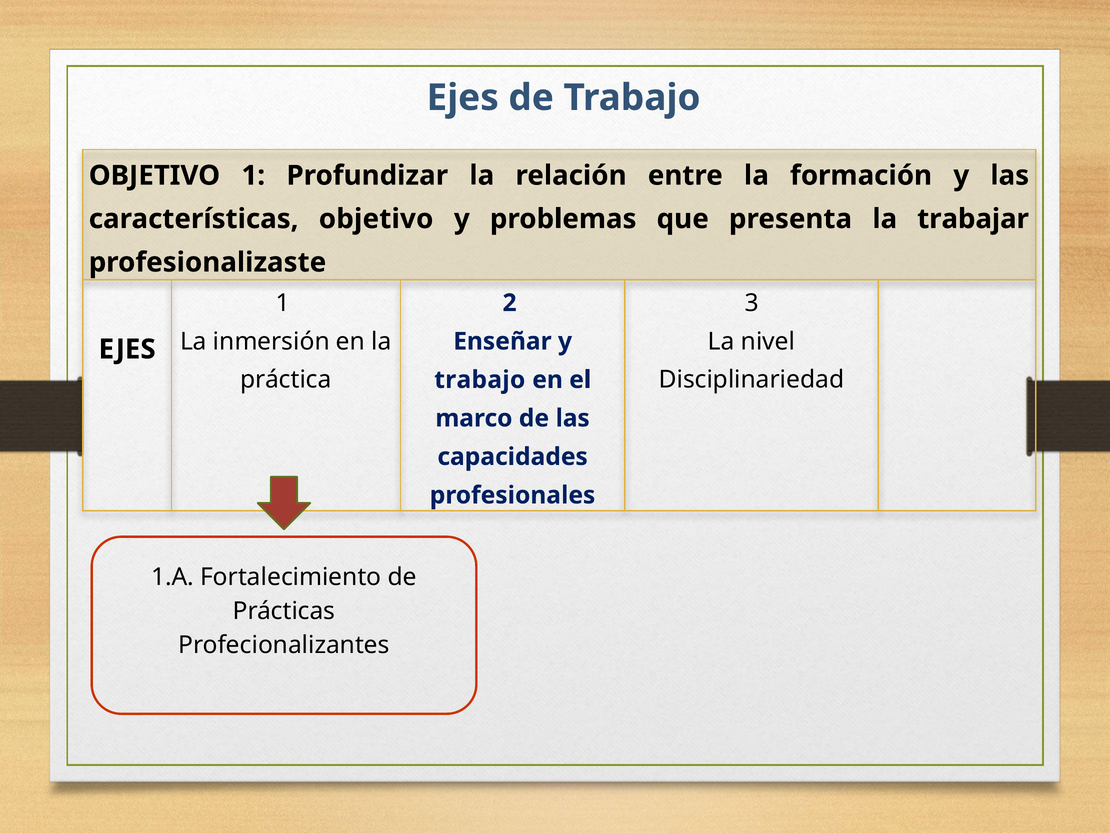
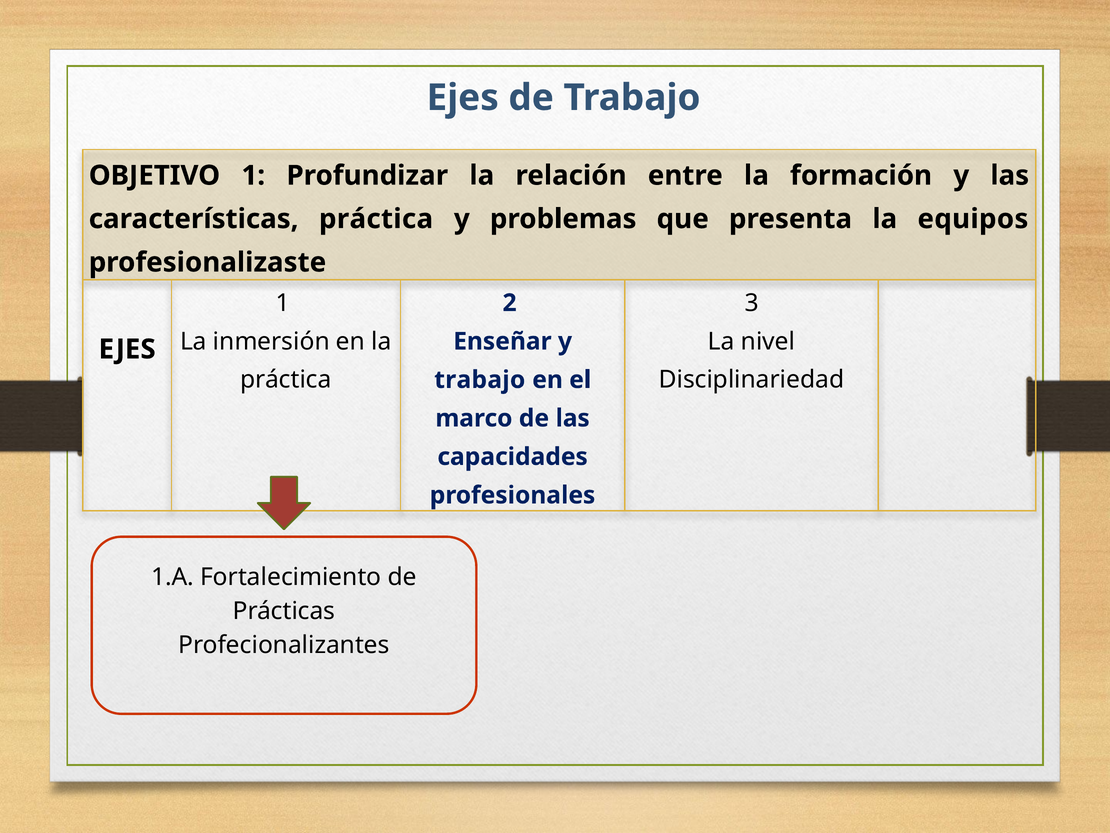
características objetivo: objetivo -> práctica (376, 219)
trabajar: trabajar -> equipos (973, 219)
